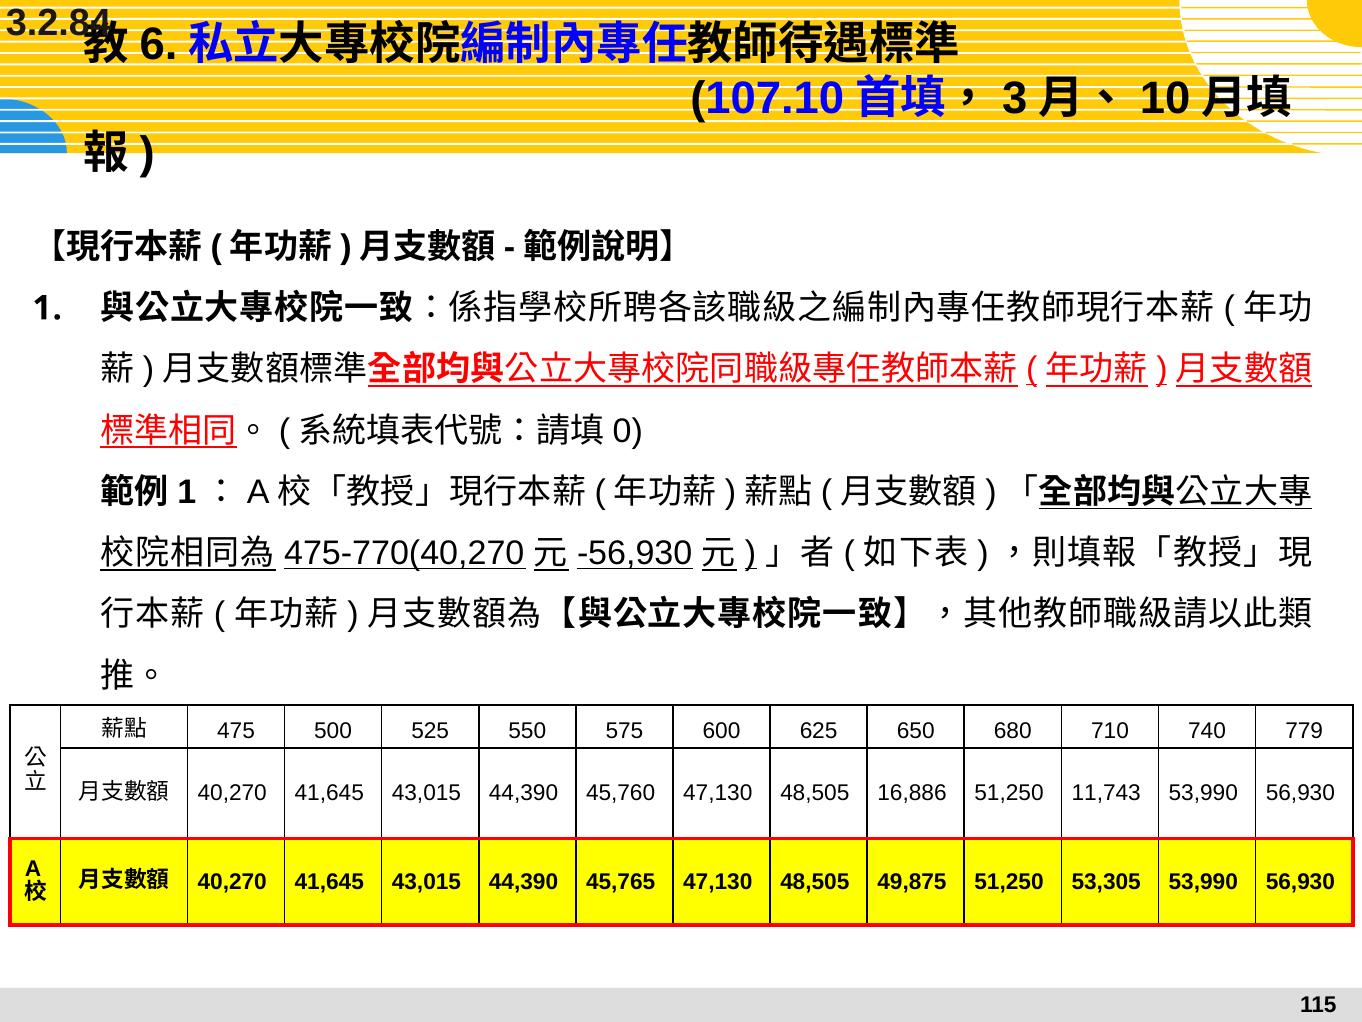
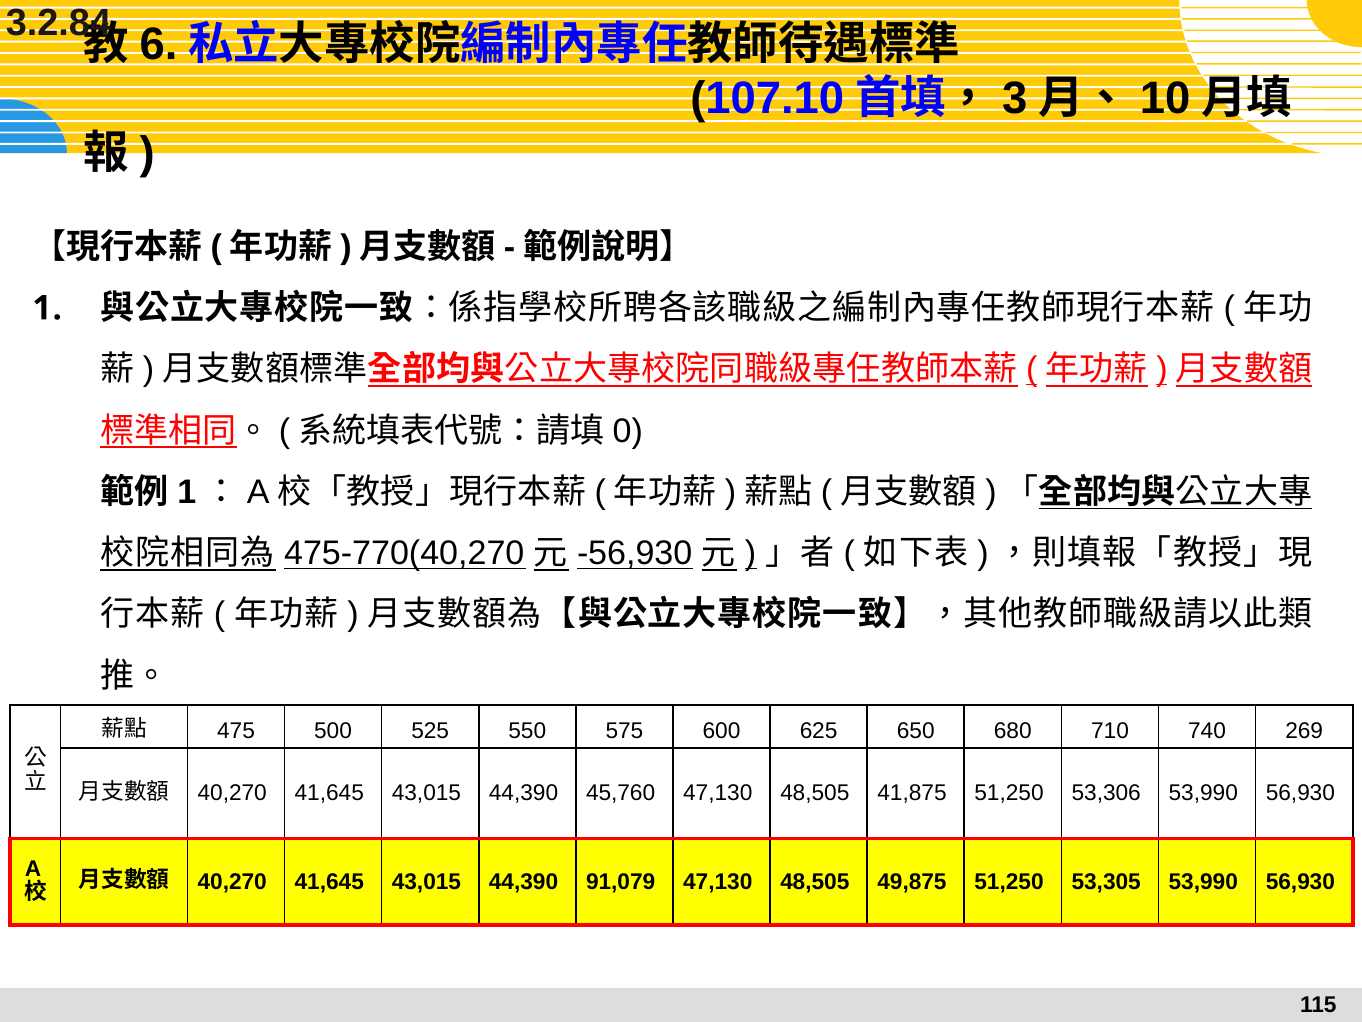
779: 779 -> 269 (1304, 730)
16,886: 16,886 -> 41,875 (912, 793)
11,743: 11,743 -> 53,306 (1106, 793)
45,765: 45,765 -> 91,079 (621, 881)
